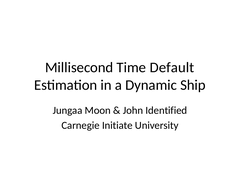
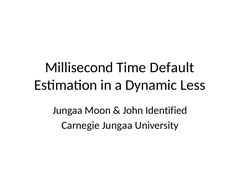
Ship: Ship -> Less (193, 85)
Carnegie Initiate: Initiate -> Jungaa (117, 125)
